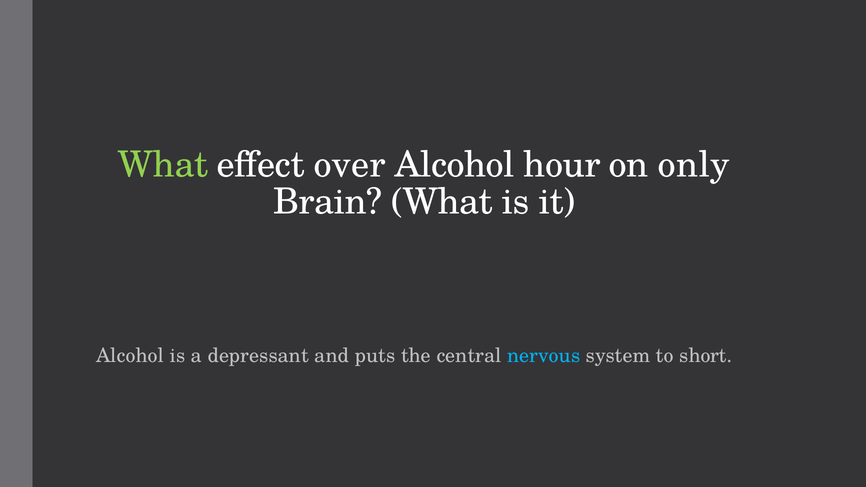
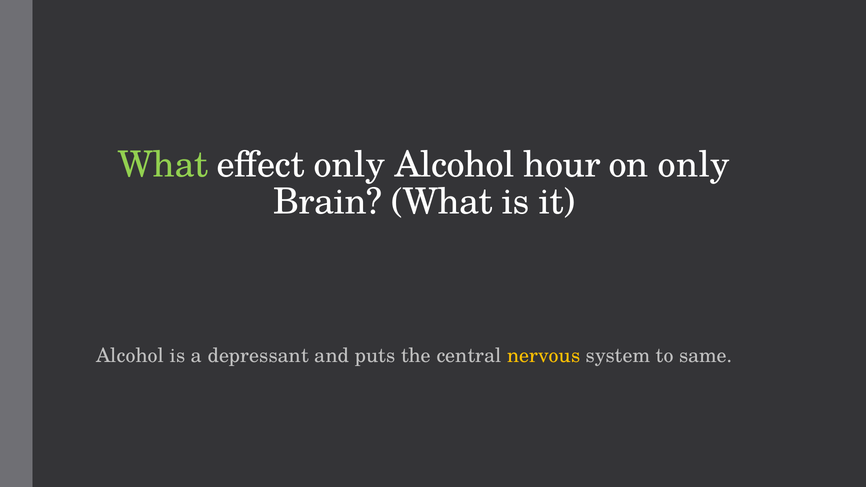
effect over: over -> only (349, 165)
nervous colour: light blue -> yellow (544, 356)
short: short -> same (706, 356)
